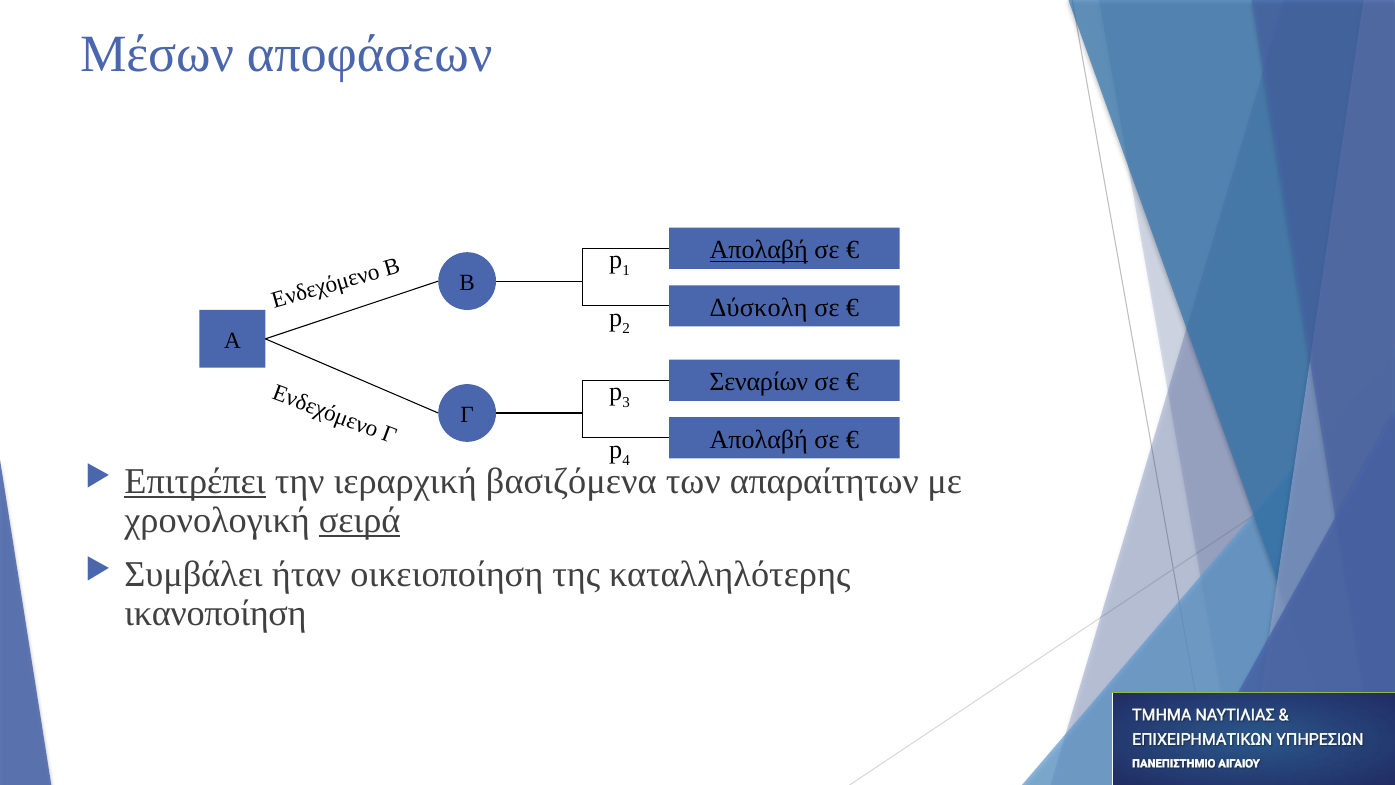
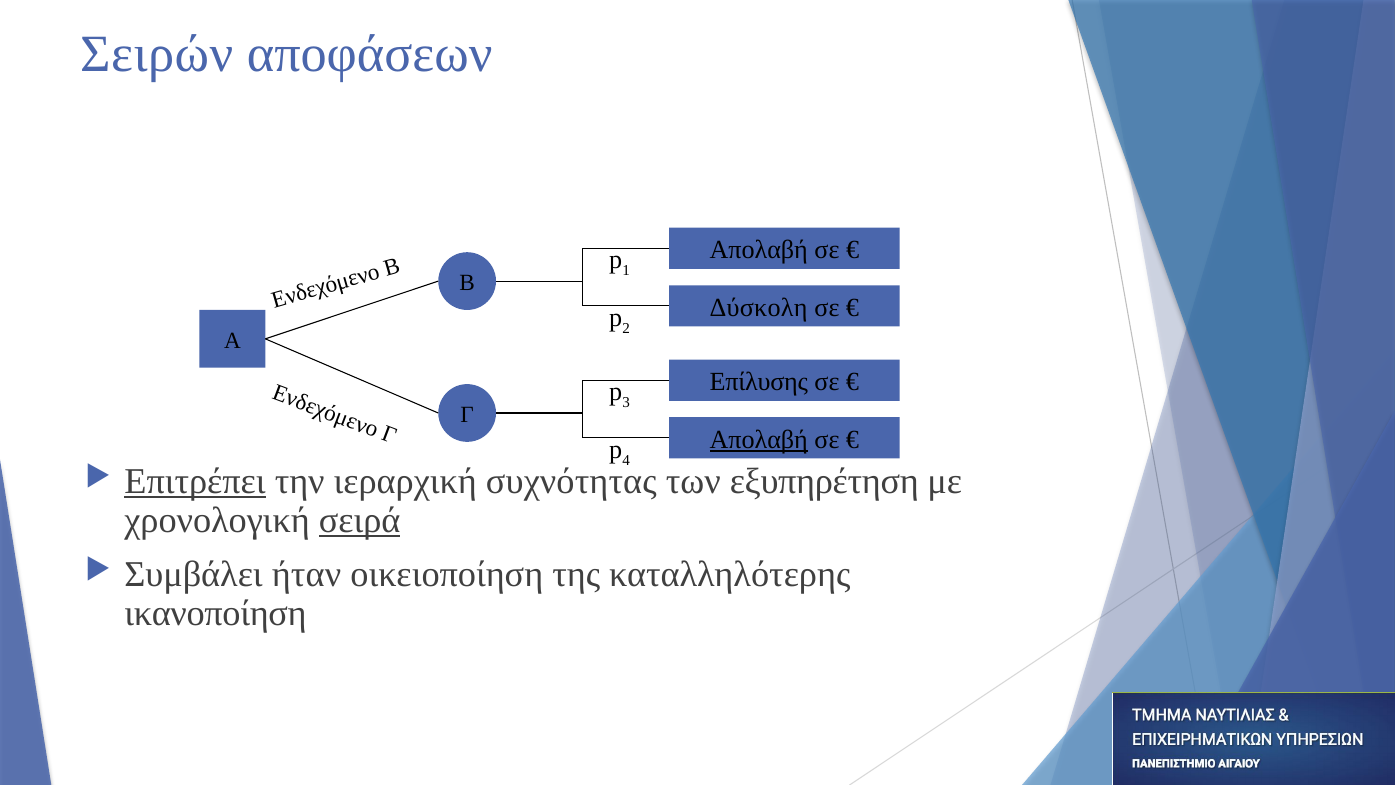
Μέσων: Μέσων -> Σειρών (157, 54)
Απολαβή underline: present -> none (759, 250)
Σεναρίων: Σεναρίων -> Επίλυσης (759, 382)
Απολαβή underline: none -> present (759, 439)
βασιζόμενα: βασιζόμενα -> συχνότητας (571, 481)
απαραίτητων: απαραίτητων -> εξυπηρέτηση (824, 481)
